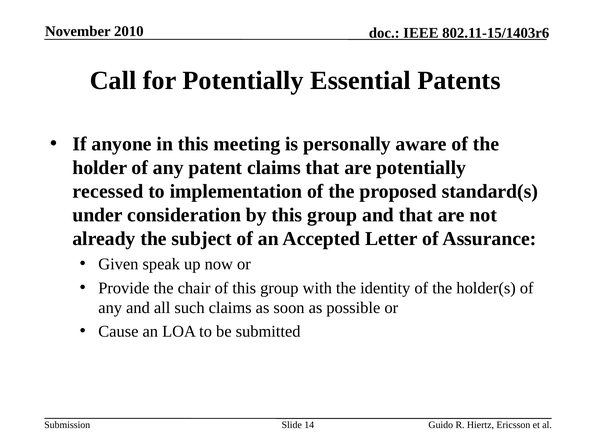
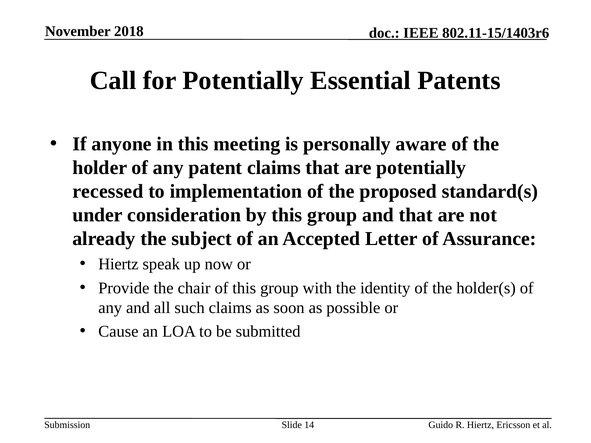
2010: 2010 -> 2018 (129, 31)
Given: Given -> Hiertz (118, 264)
